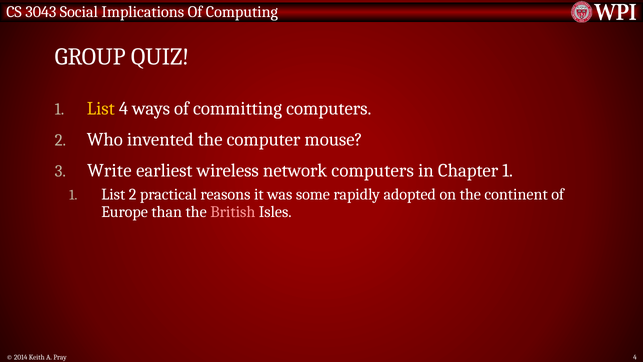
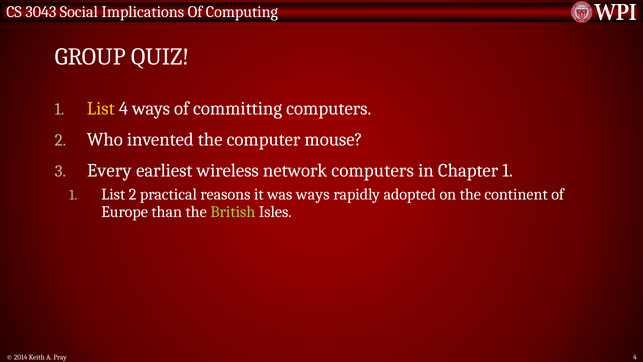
Write: Write -> Every (109, 170)
was some: some -> ways (313, 194)
British colour: pink -> light green (233, 212)
